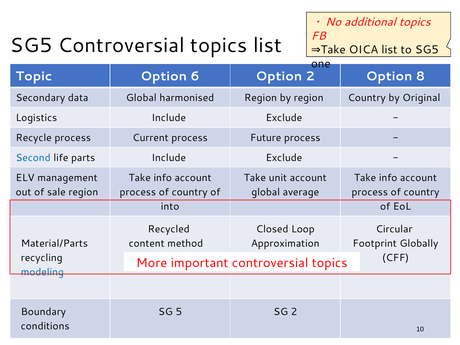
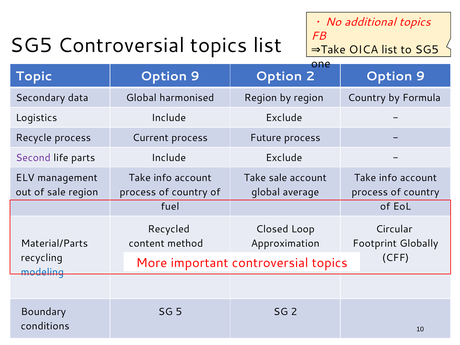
Topic Option 6: 6 -> 9 (195, 76)
2 Option 8: 8 -> 9 (420, 76)
Original: Original -> Formula (421, 98)
Second colour: blue -> purple (33, 158)
Take unit: unit -> sale (278, 178)
into: into -> fuel (170, 207)
